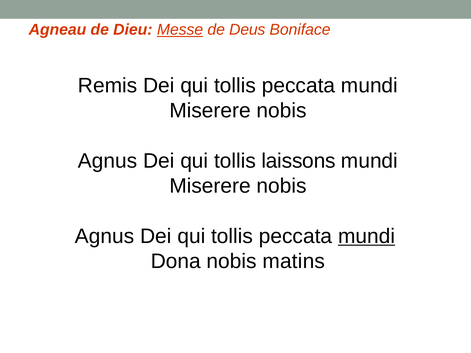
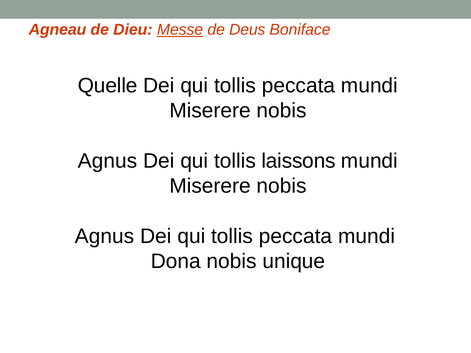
Remis: Remis -> Quelle (108, 86)
mundi underline: present -> none (367, 236)
matins: matins -> unique (294, 261)
